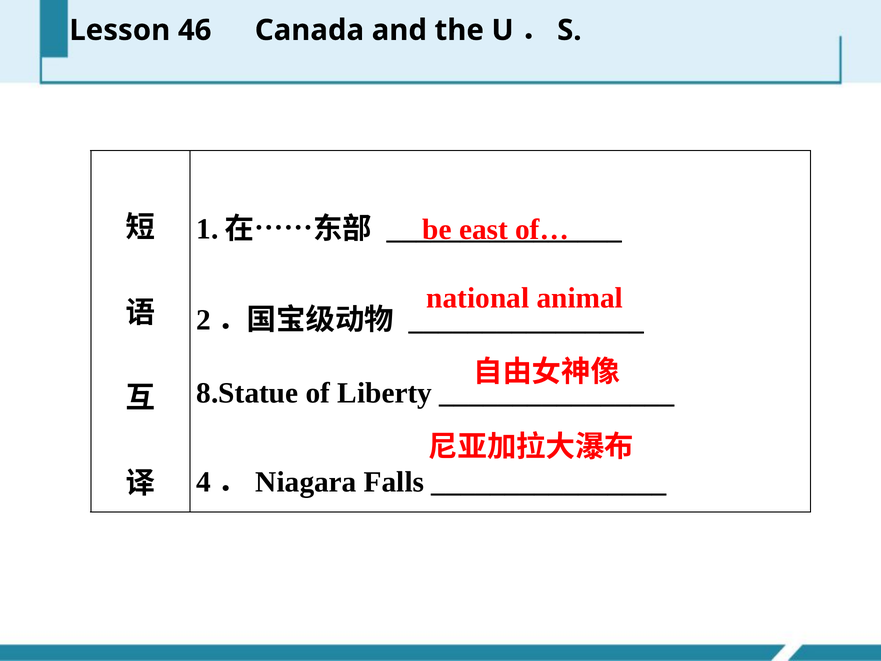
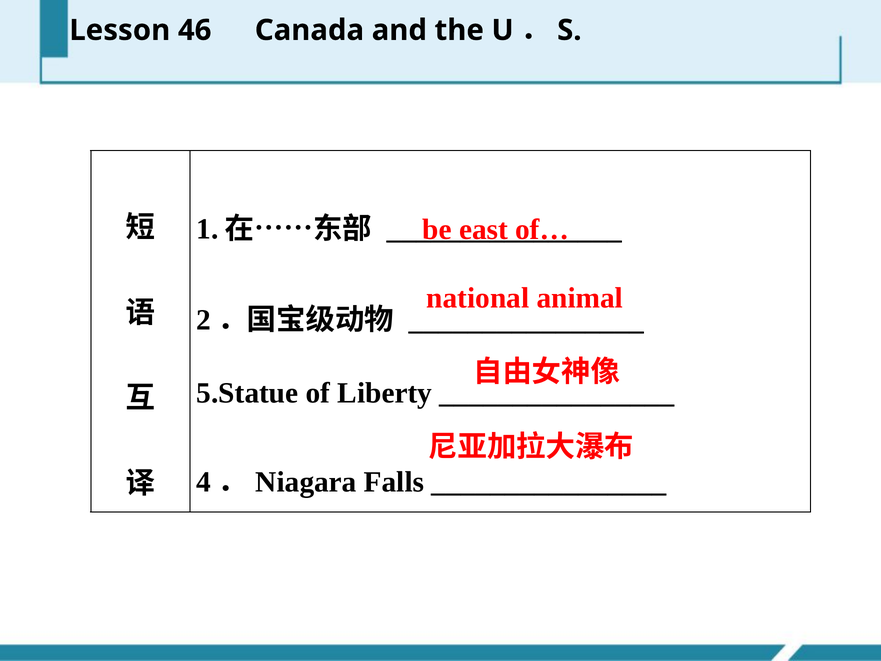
8.Statue: 8.Statue -> 5.Statue (247, 393)
